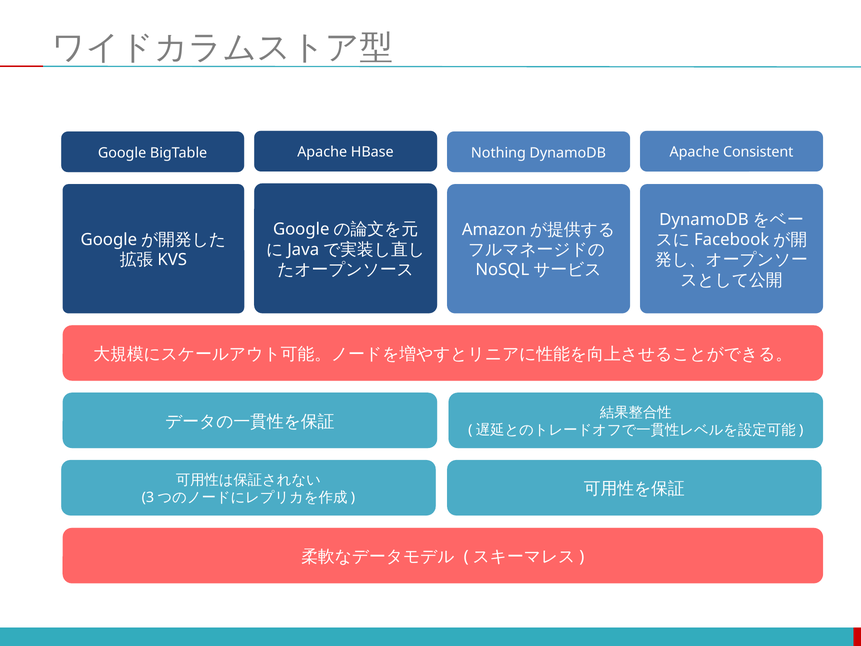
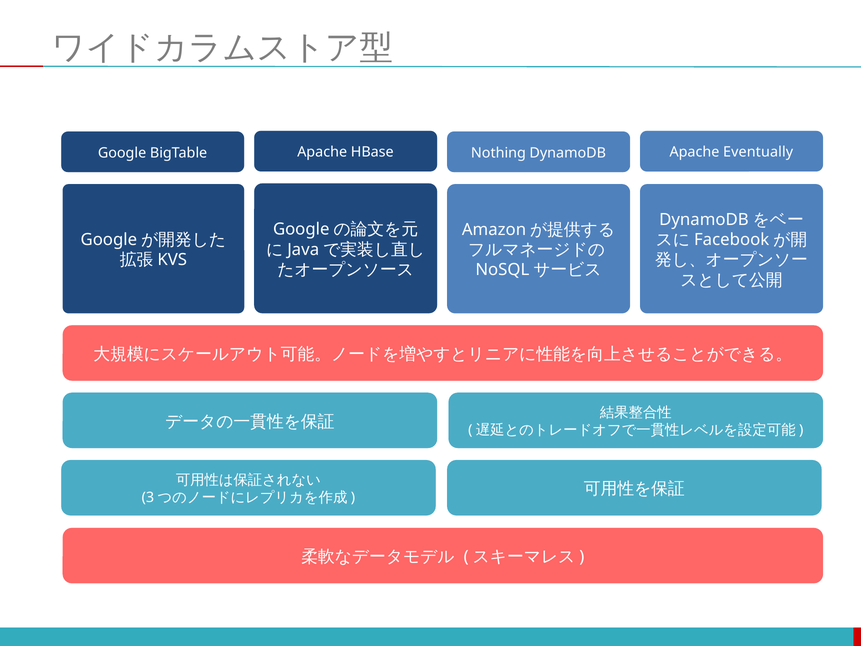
Consistent: Consistent -> Eventually (758, 152)
